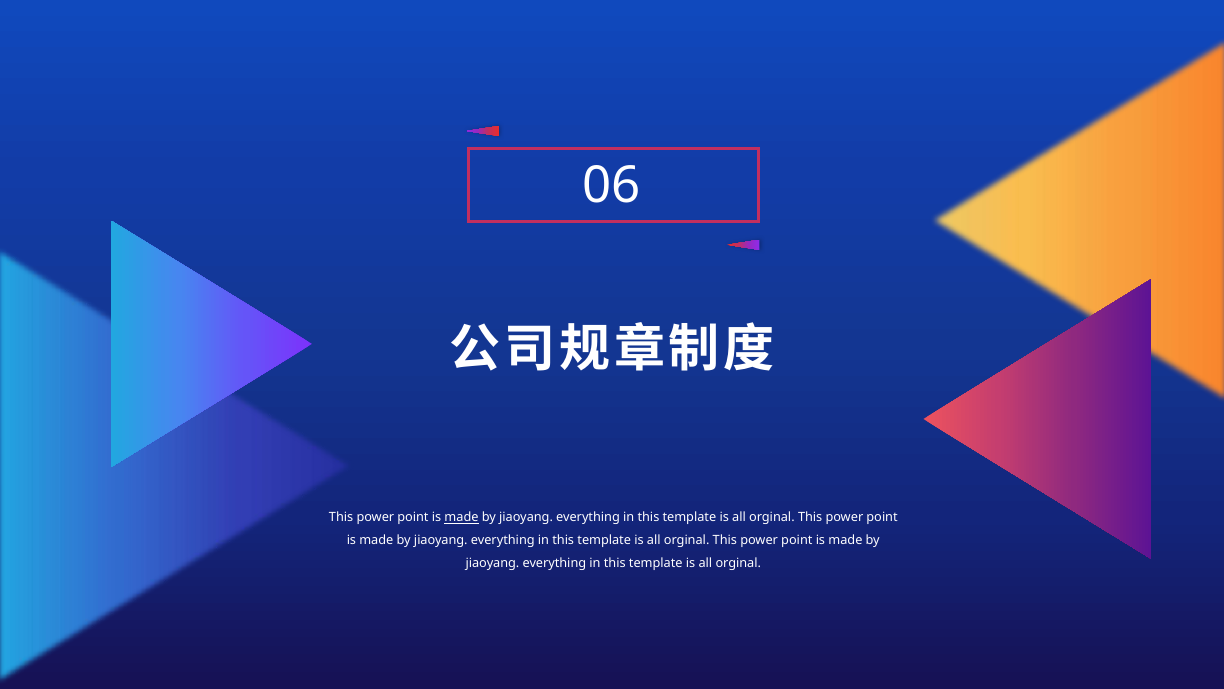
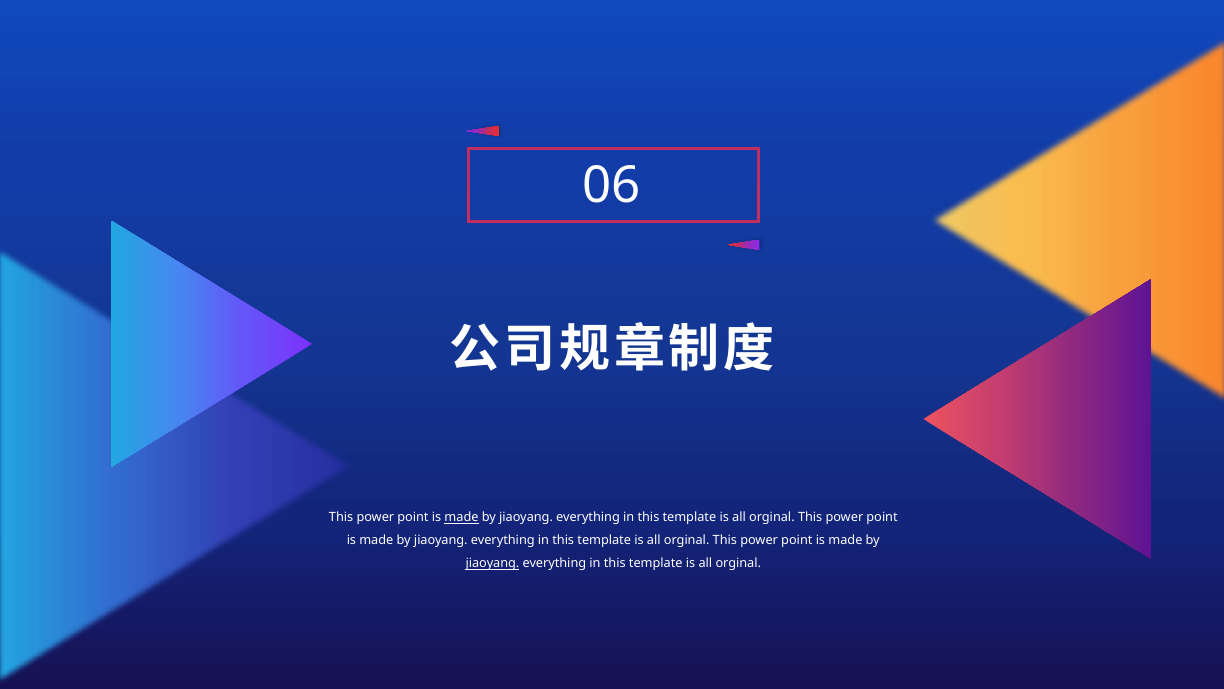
jiaoyang underline: none -> present (492, 563)
